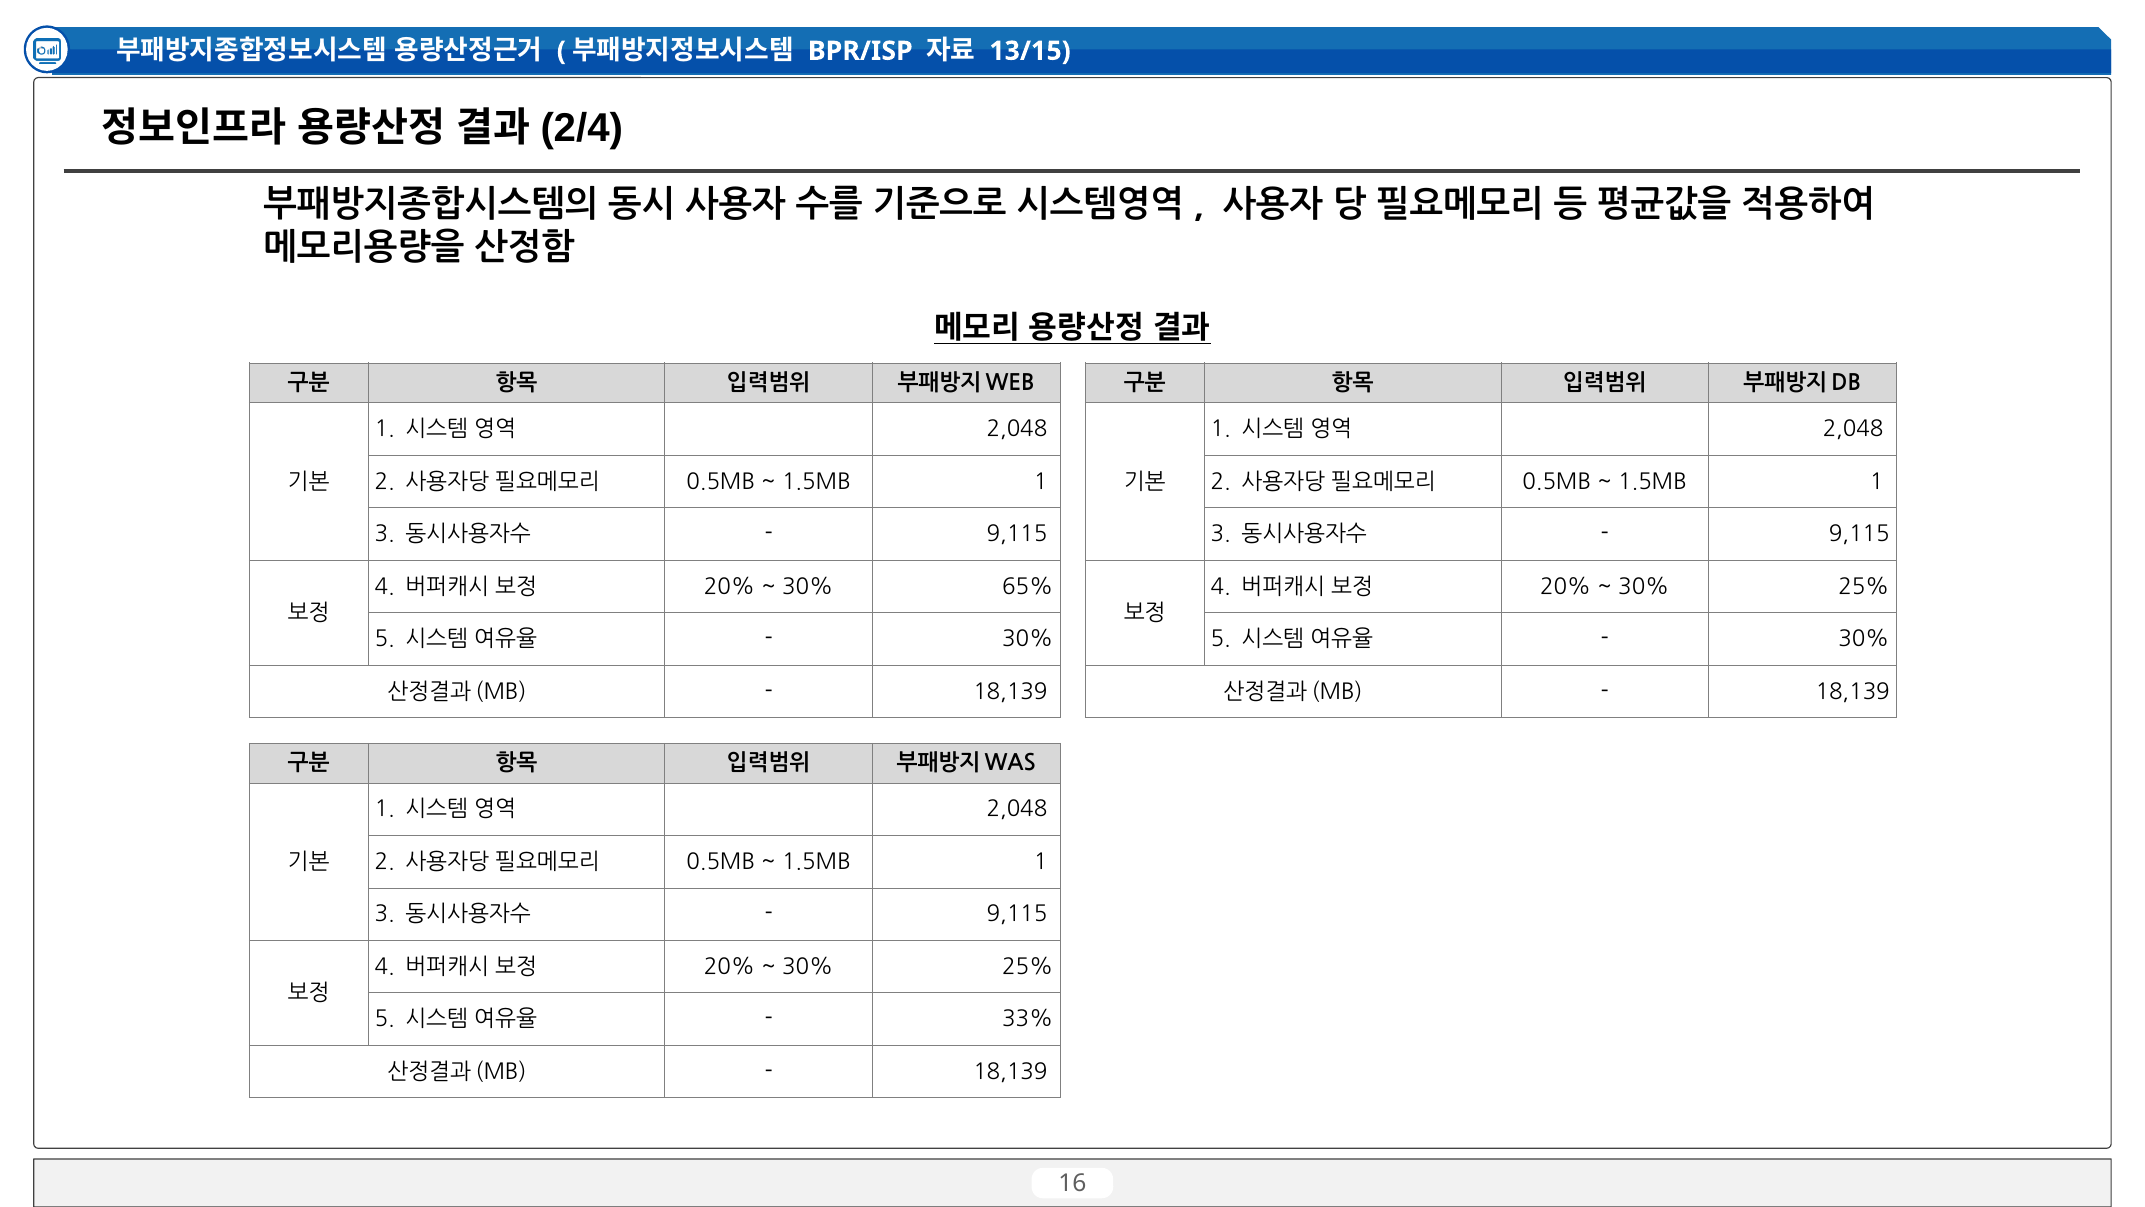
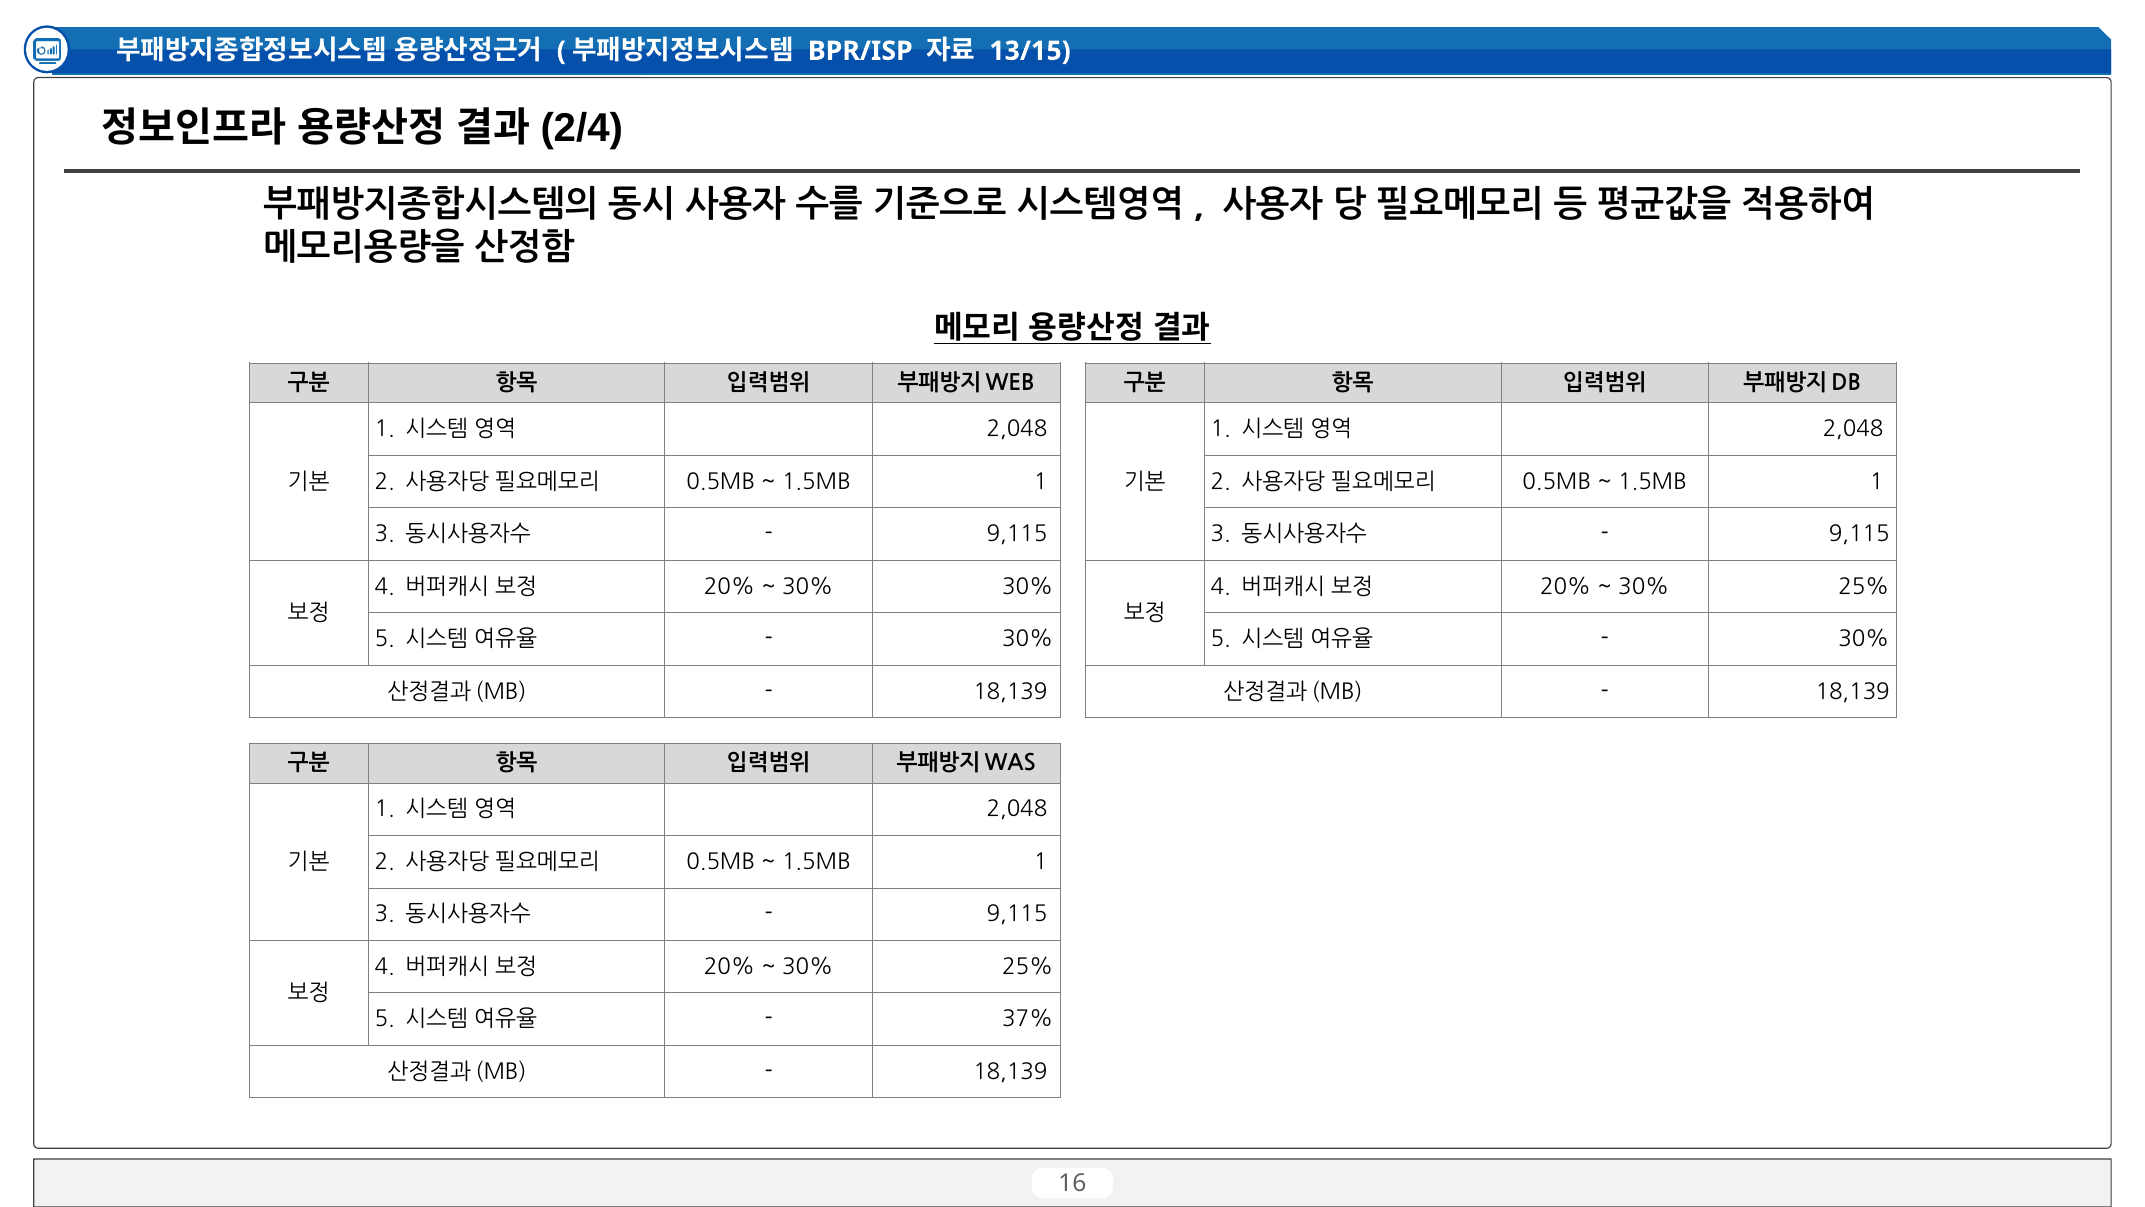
30% 65%: 65% -> 30% (1028, 586)
33%: 33% -> 37% (1028, 1019)
